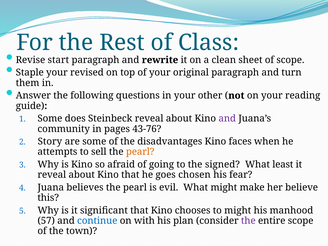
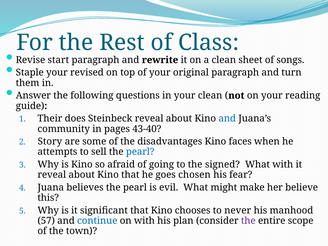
of scope: scope -> songs (290, 60)
your other: other -> clean (210, 96)
Some: Some -> Their (50, 119)
and colour: purple -> blue (227, 119)
43-76: 43-76 -> 43-40 (147, 129)
pearl colour: orange -> blue (140, 152)
What least: least -> with (283, 164)
to might: might -> never (238, 210)
